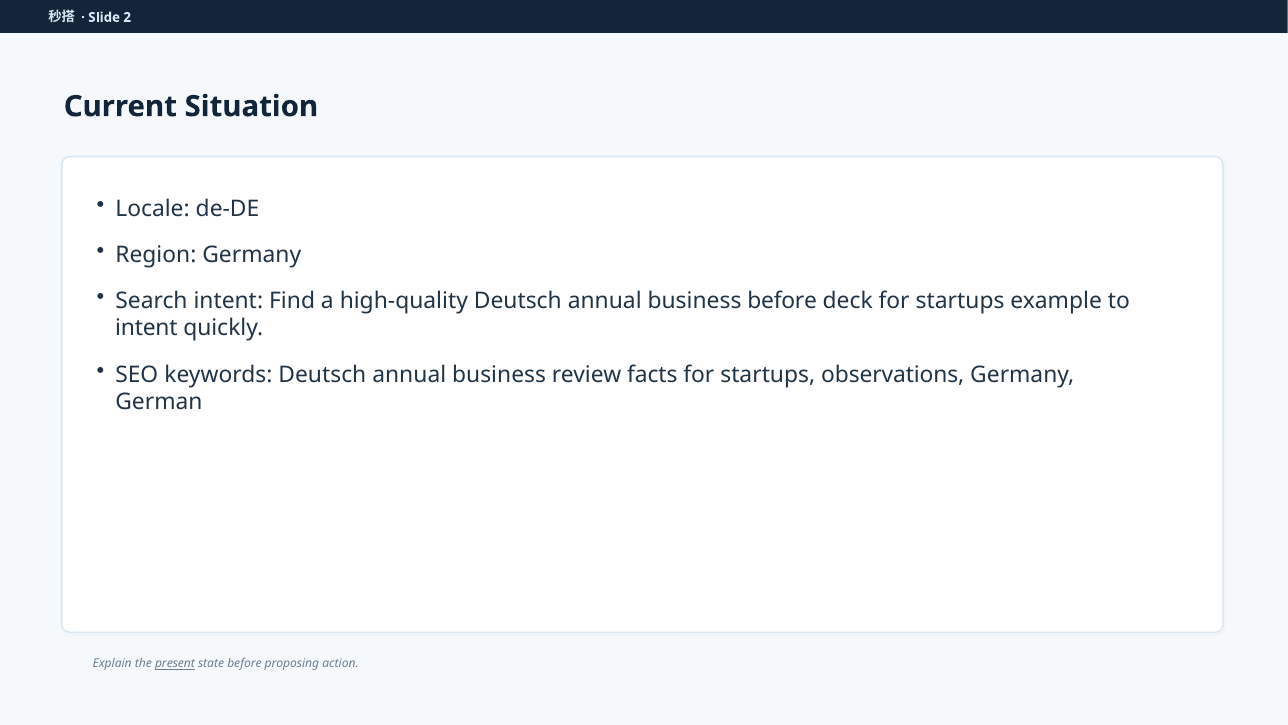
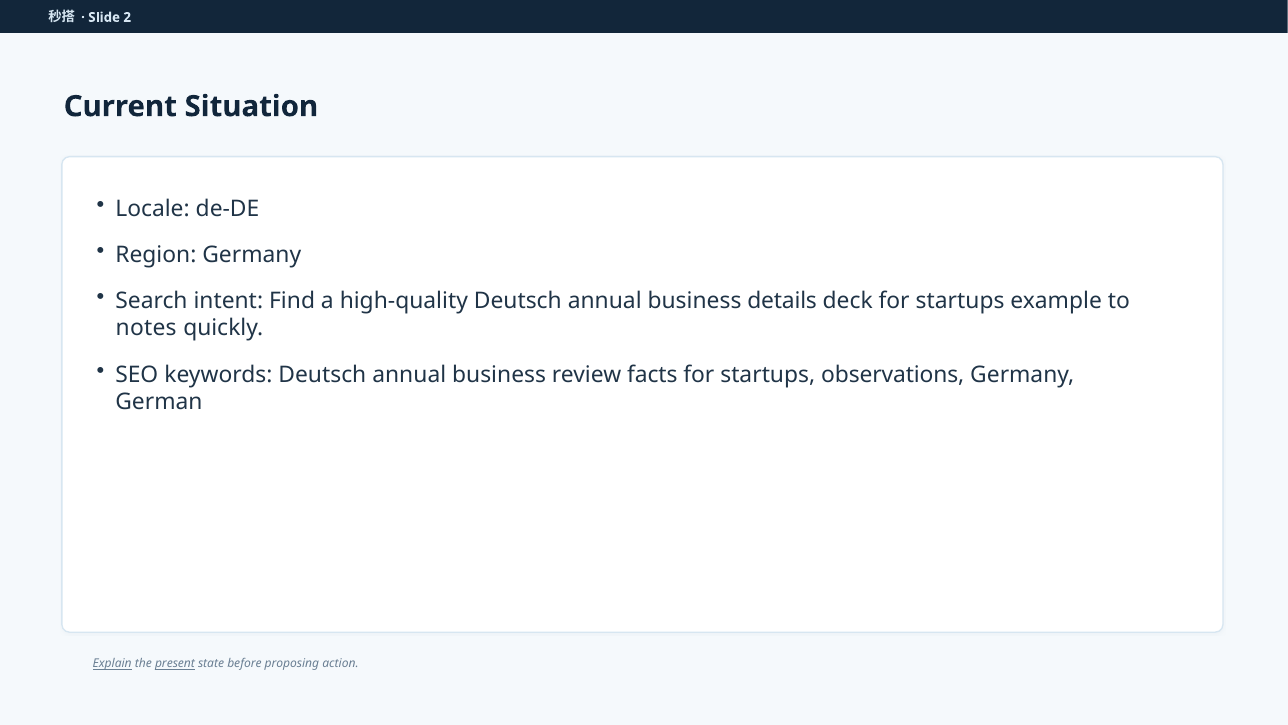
business before: before -> details (782, 301)
intent: intent -> notes (146, 328)
Explain underline: none -> present (112, 663)
